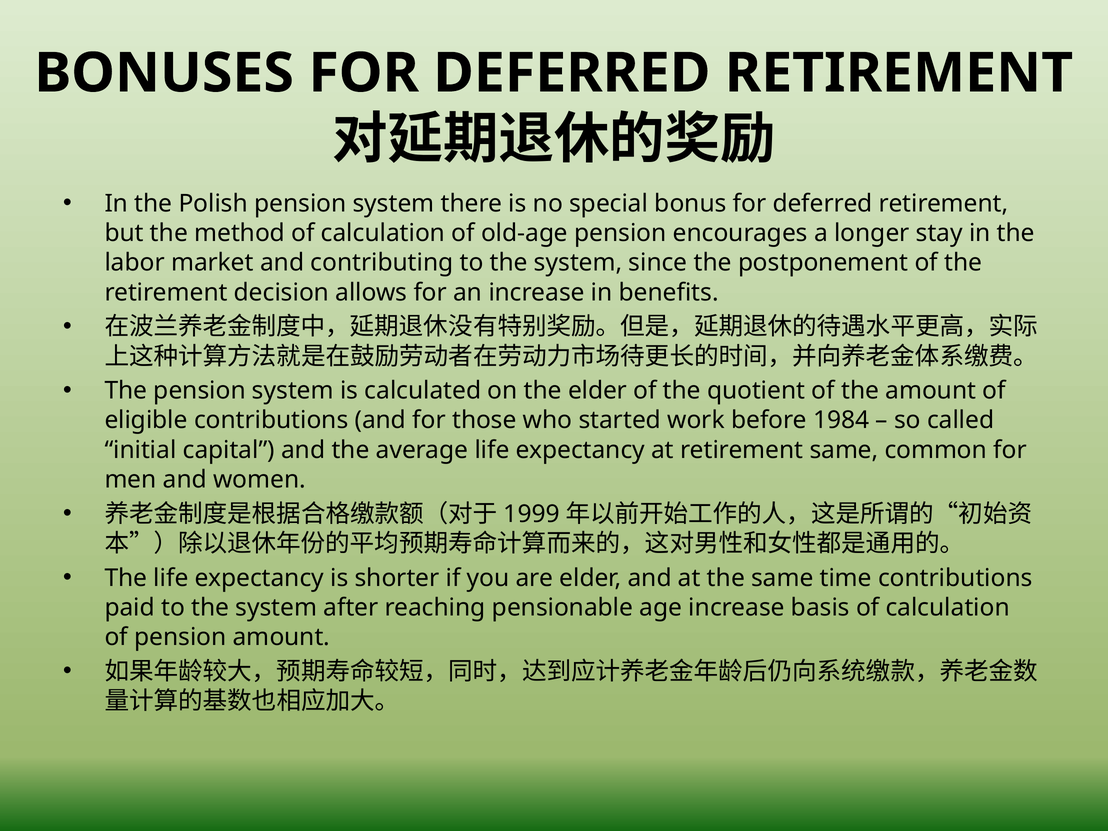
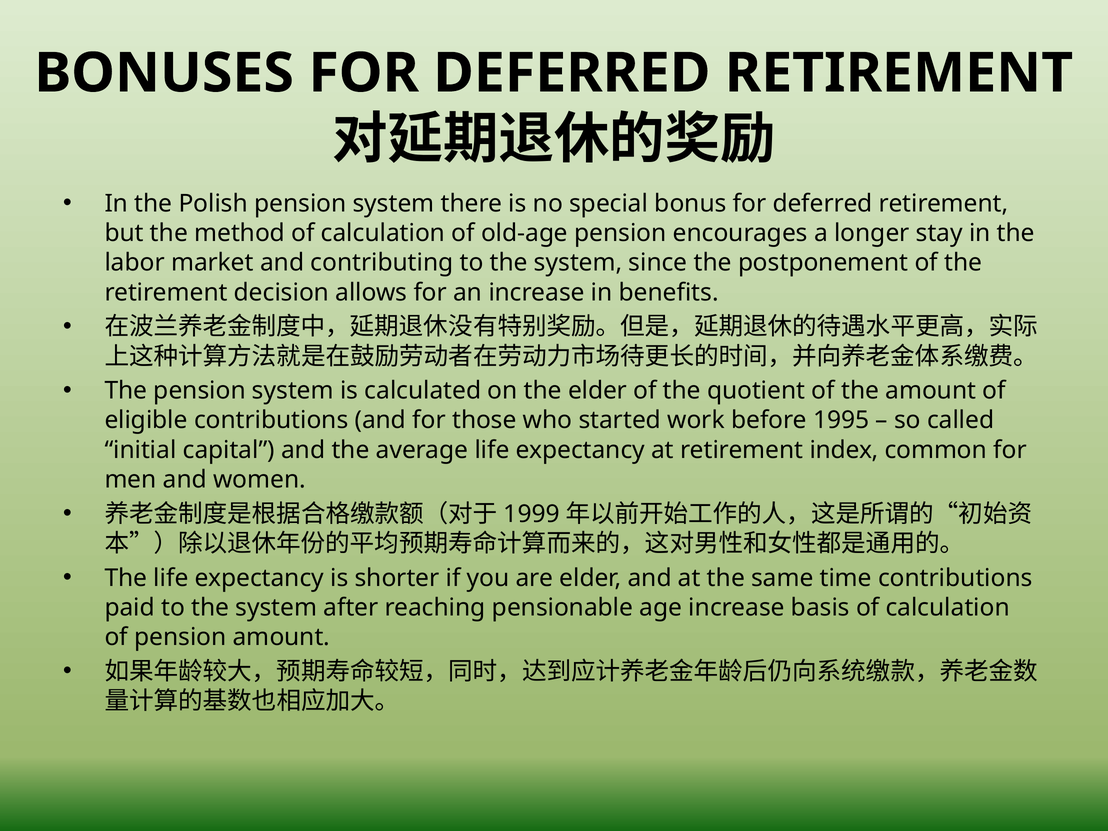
1984: 1984 -> 1995 (841, 420)
retirement same: same -> index (844, 450)
